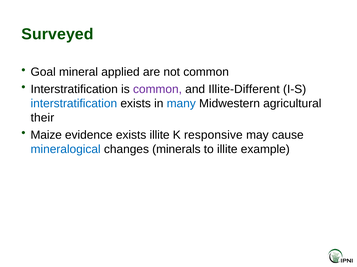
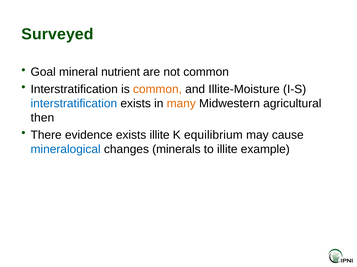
applied: applied -> nutrient (121, 72)
common colour: purple -> orange (157, 89)
Illite-Different: Illite-Different -> Illite-Moisture (244, 89)
many colour: blue -> orange (181, 104)
their: their -> then (42, 118)
Maize: Maize -> There (46, 135)
responsive: responsive -> equilibrium (213, 135)
